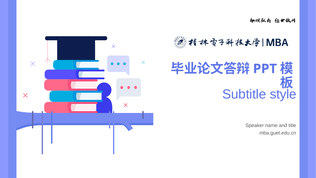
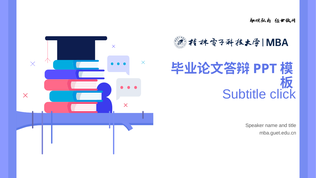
style: style -> click (283, 94)
